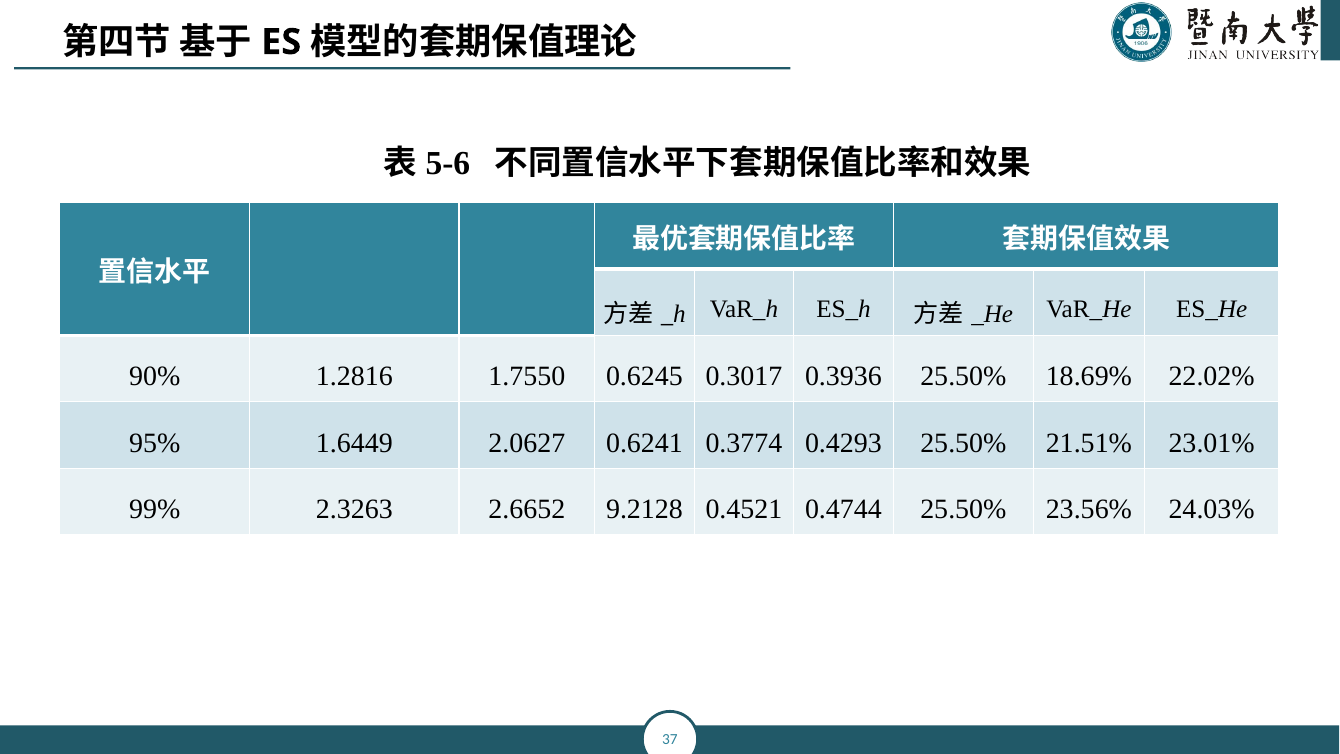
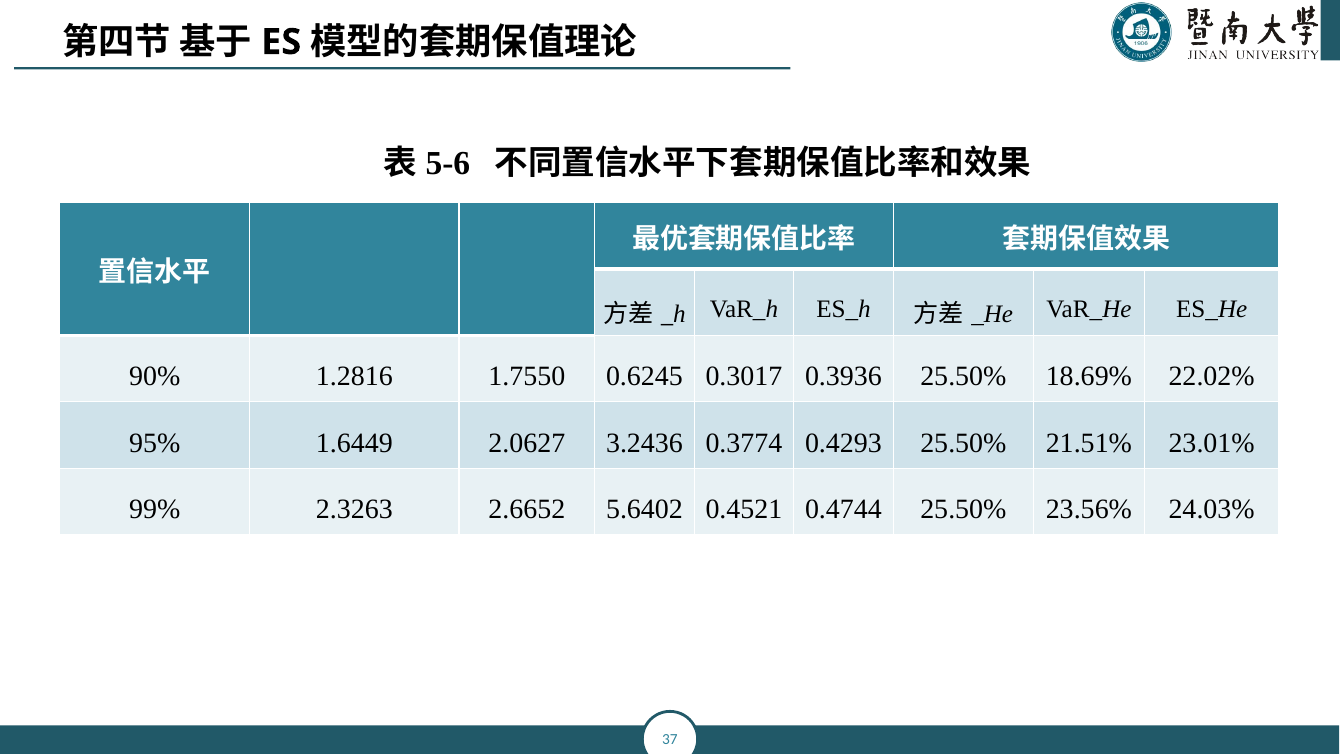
0.6241: 0.6241 -> 3.2436 (644, 443)
9.2128: 9.2128 -> 5.6402 (644, 509)
